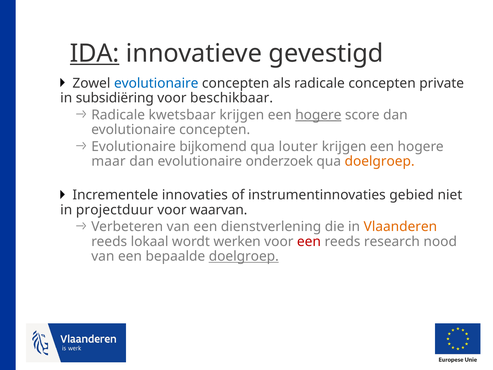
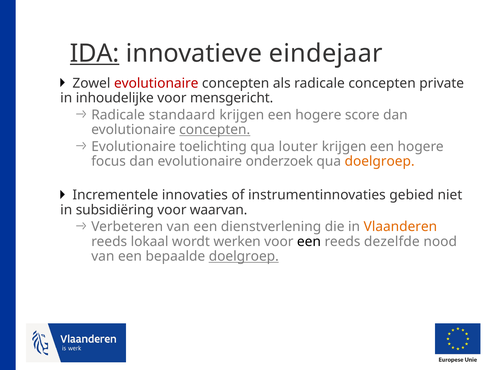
gevestigd: gevestigd -> eindejaar (326, 53)
evolutionaire colour: blue -> red (156, 83)
subsidiëring: subsidiëring -> inhoudelijke (115, 98)
beschikbaar: beschikbaar -> mensgericht (232, 98)
kwetsbaar: kwetsbaar -> standaard (182, 115)
hogere underline: present -> none (318, 115)
concepten underline: none -> present (215, 130)
bijkomend: bijkomend -> toelichting (213, 147)
maar: maar -> focus (109, 161)
projectduur: projectduur -> subsidiëring (115, 210)
een colour: red -> black (309, 241)
research: research -> dezelfde (392, 241)
